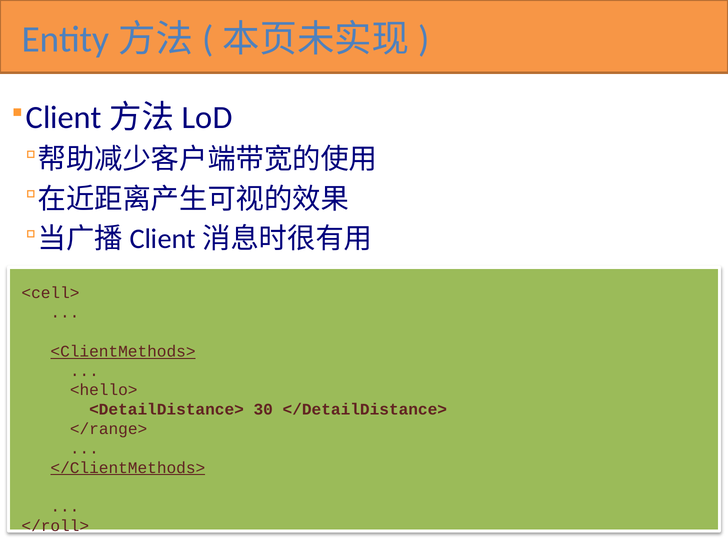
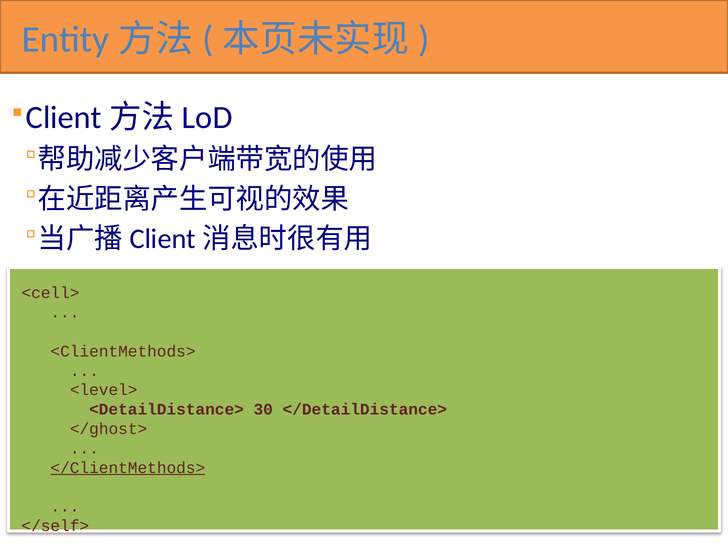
<ClientMethods> underline: present -> none (123, 351)
<hello>: <hello> -> <level> (104, 390)
</range>: </range> -> </ghost> (109, 429)
</roll>: </roll> -> </self> (55, 526)
